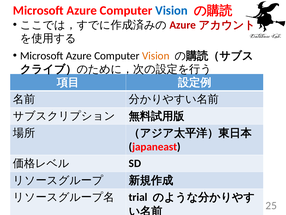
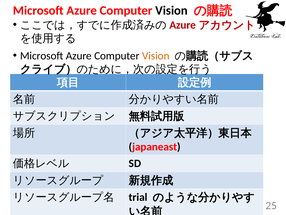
Vision colour: blue -> black (172, 10)
